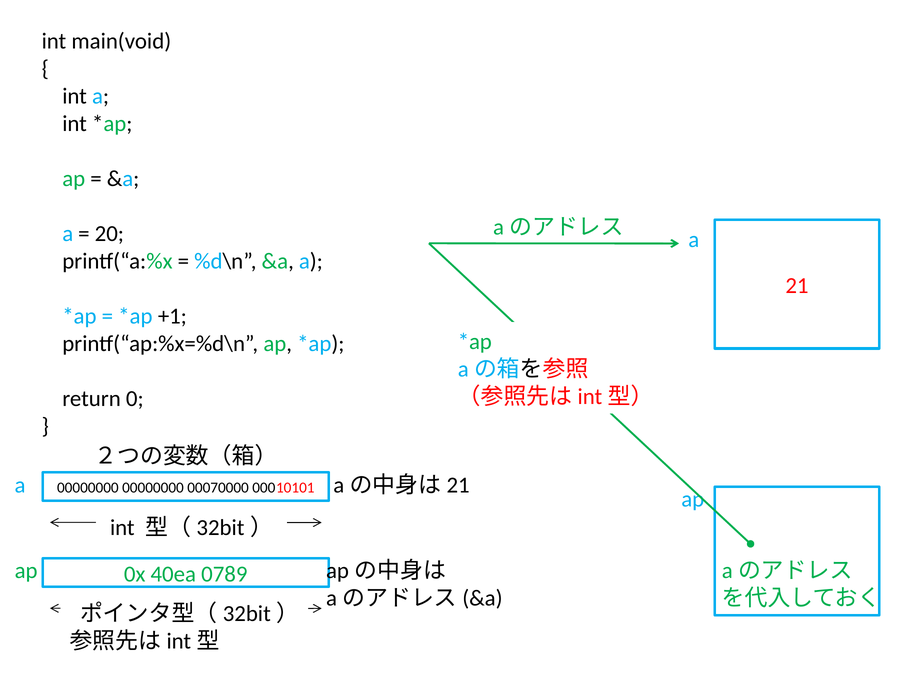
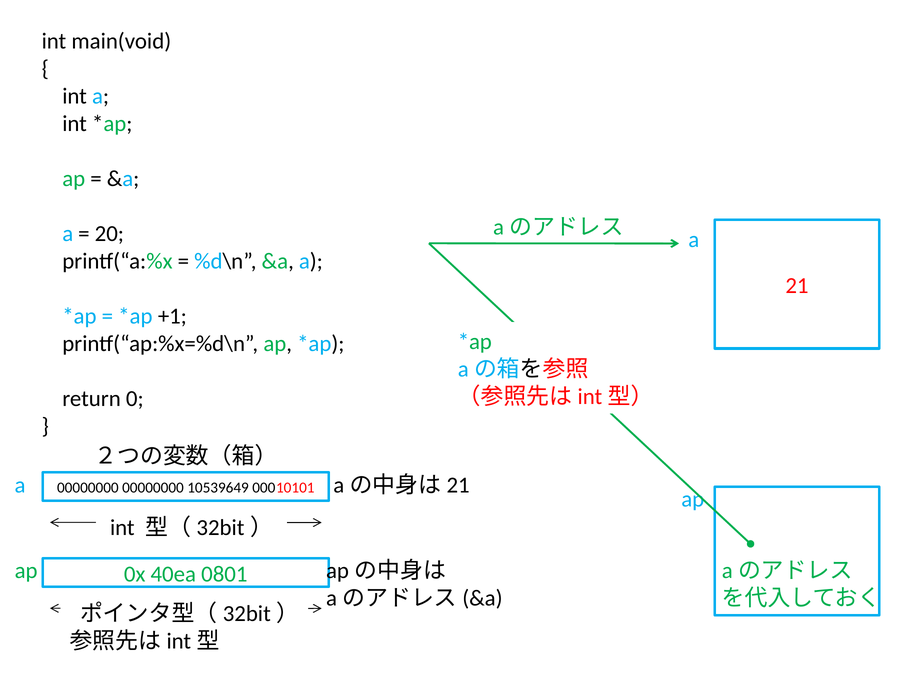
00070000: 00070000 -> 10539649 (218, 487)
0789: 0789 -> 0801 (224, 573)
